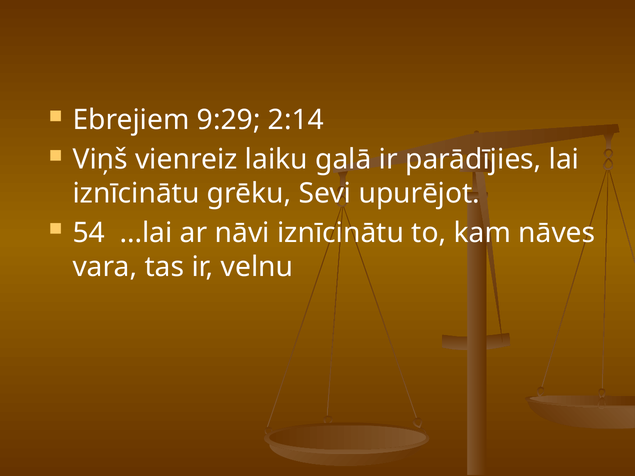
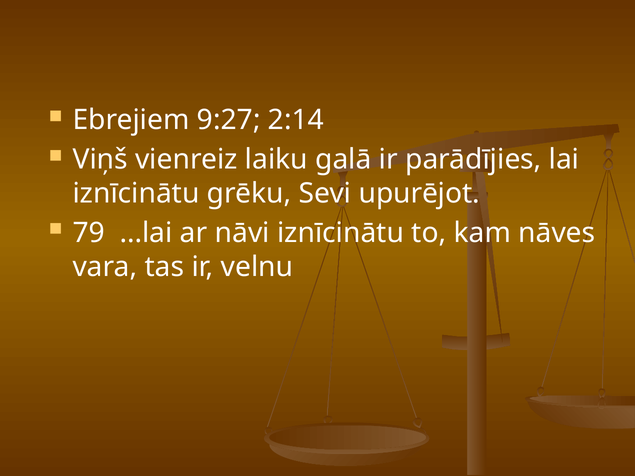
9:29: 9:29 -> 9:27 (229, 120)
54: 54 -> 79 (89, 233)
